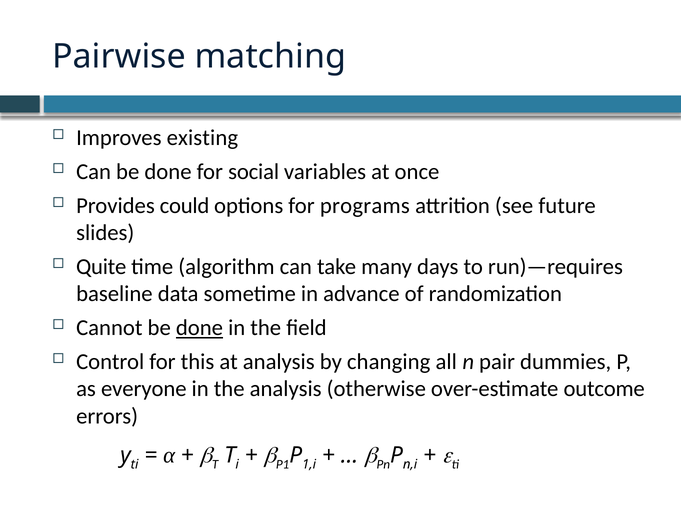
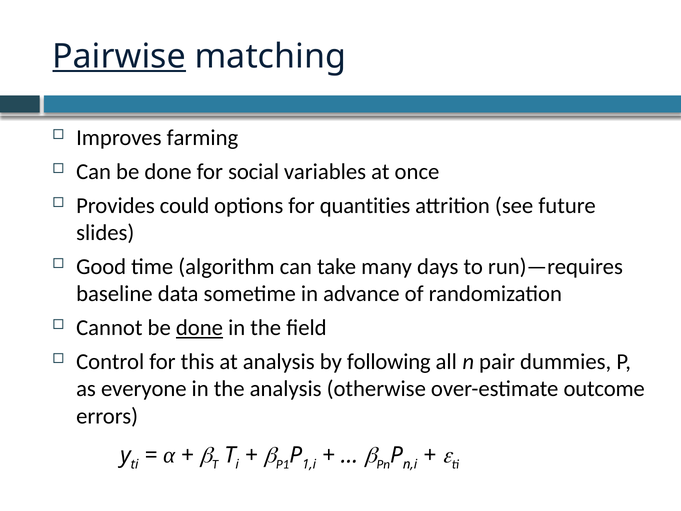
Pairwise underline: none -> present (119, 56)
existing: existing -> farming (202, 138)
programs: programs -> quantities (365, 205)
Quite: Quite -> Good (101, 267)
changing: changing -> following (389, 362)
